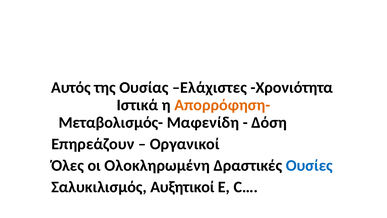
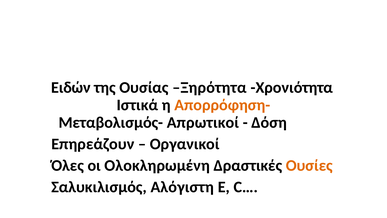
Αυτός: Αυτός -> Ειδών (71, 88)
Ελάχιστες: Ελάχιστες -> Ξηρότητα (209, 88)
Μαφενίδη: Μαφενίδη -> Απρωτικοί (203, 122)
Ουσίες colour: blue -> orange (309, 165)
Αυξητικοί: Αυξητικοί -> Αλόγιστη (182, 187)
